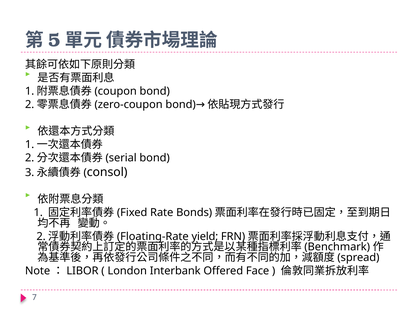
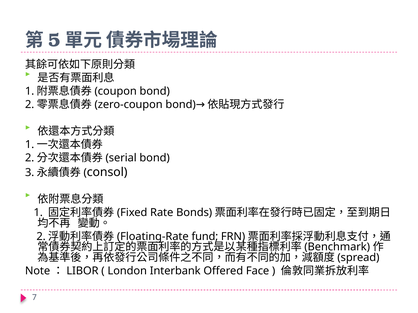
yield: yield -> fund (205, 237)
